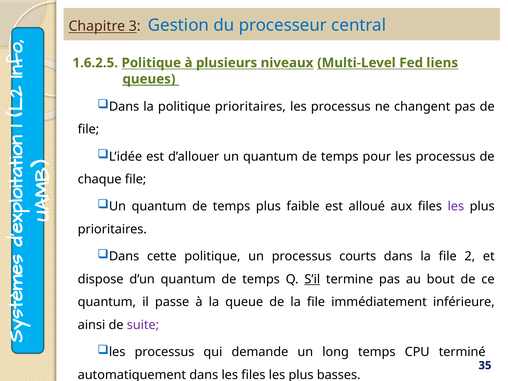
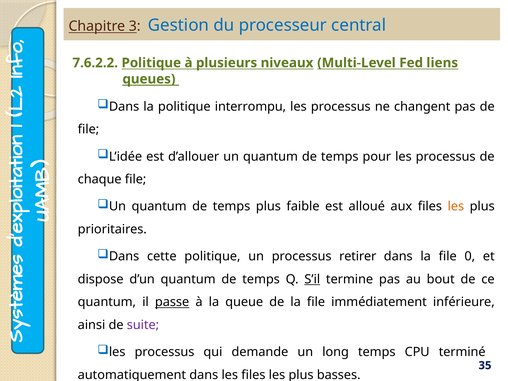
1.6.2.5: 1.6.2.5 -> 7.6.2.2 (95, 63)
politique prioritaires: prioritaires -> interrompu (250, 107)
les colour: purple -> orange (456, 206)
courts: courts -> retirer (358, 256)
file 2: 2 -> 0 (470, 256)
passe underline: none -> present (172, 302)
